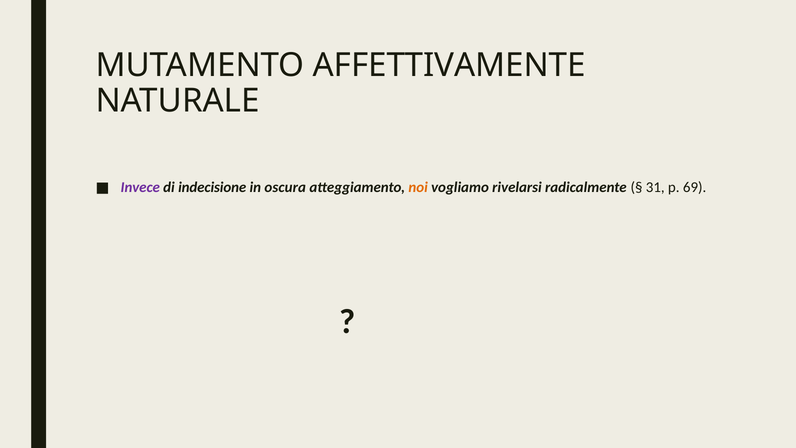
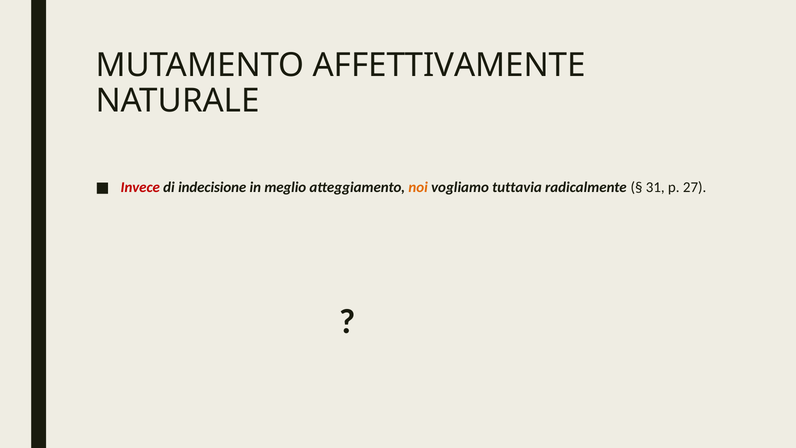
Invece colour: purple -> red (140, 187)
oscura: oscura -> meglio (285, 187)
rivelarsi: rivelarsi -> tuttavia (517, 187)
69: 69 -> 27 (695, 187)
